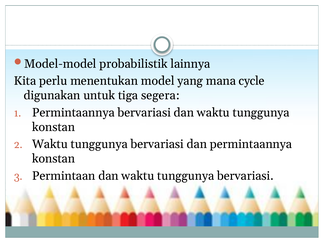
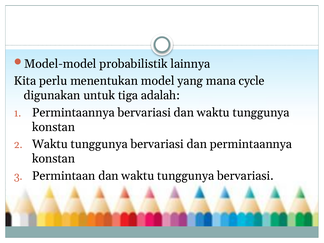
segera: segera -> adalah (160, 95)
